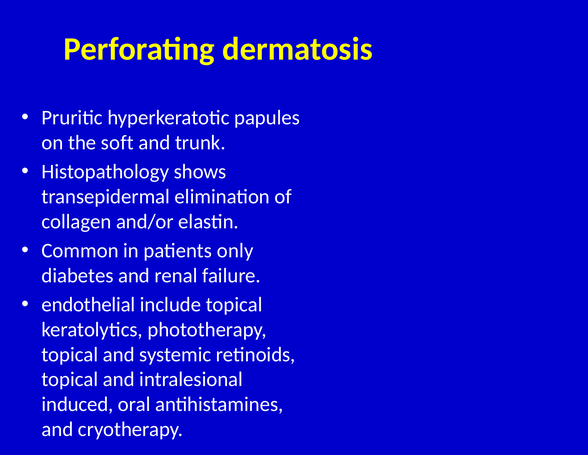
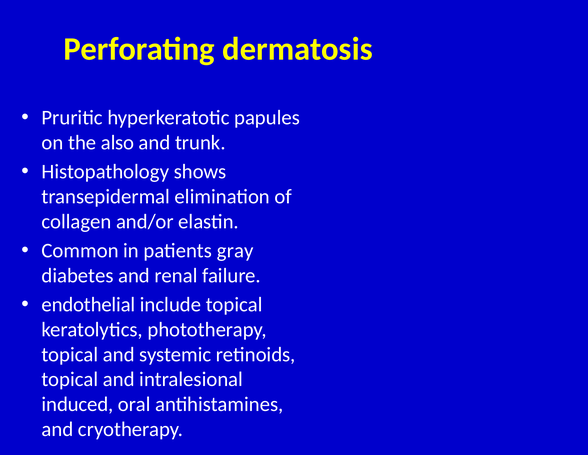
soft: soft -> also (118, 142)
only: only -> gray (235, 250)
